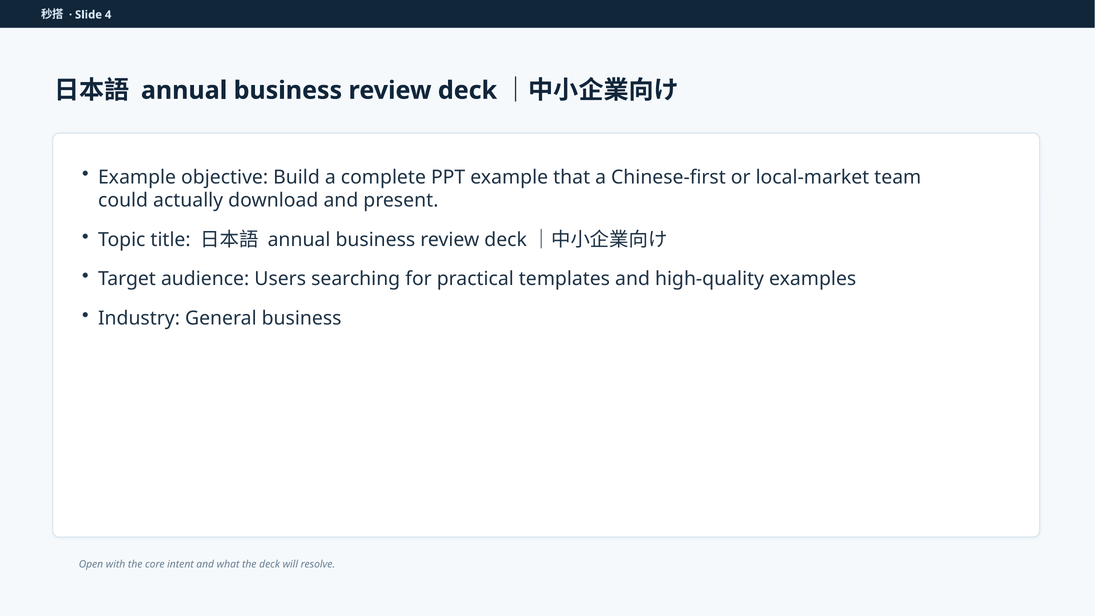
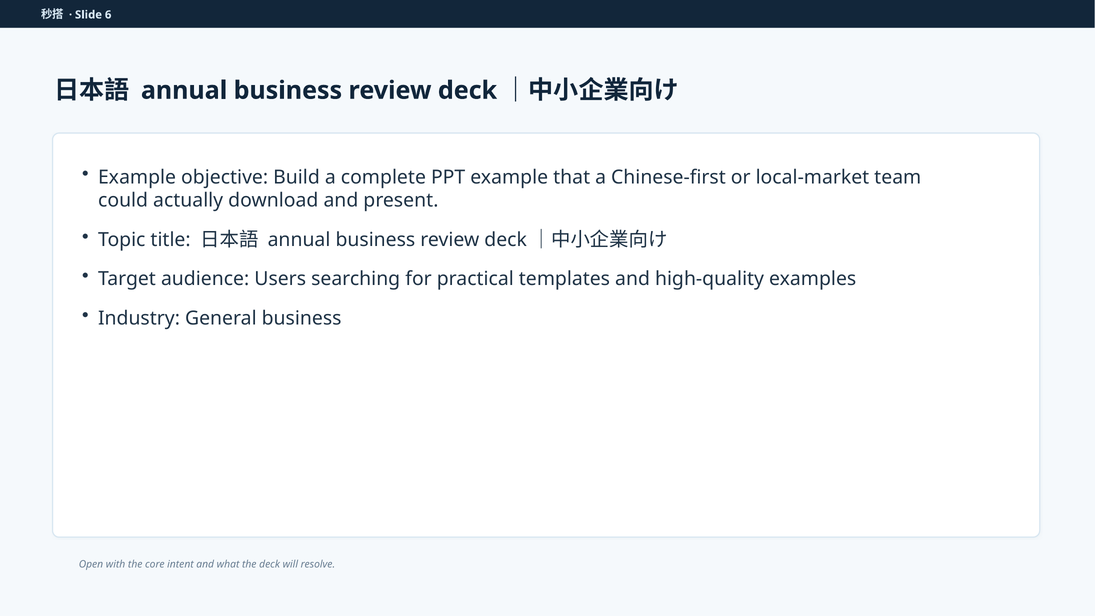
4: 4 -> 6 (108, 15)
